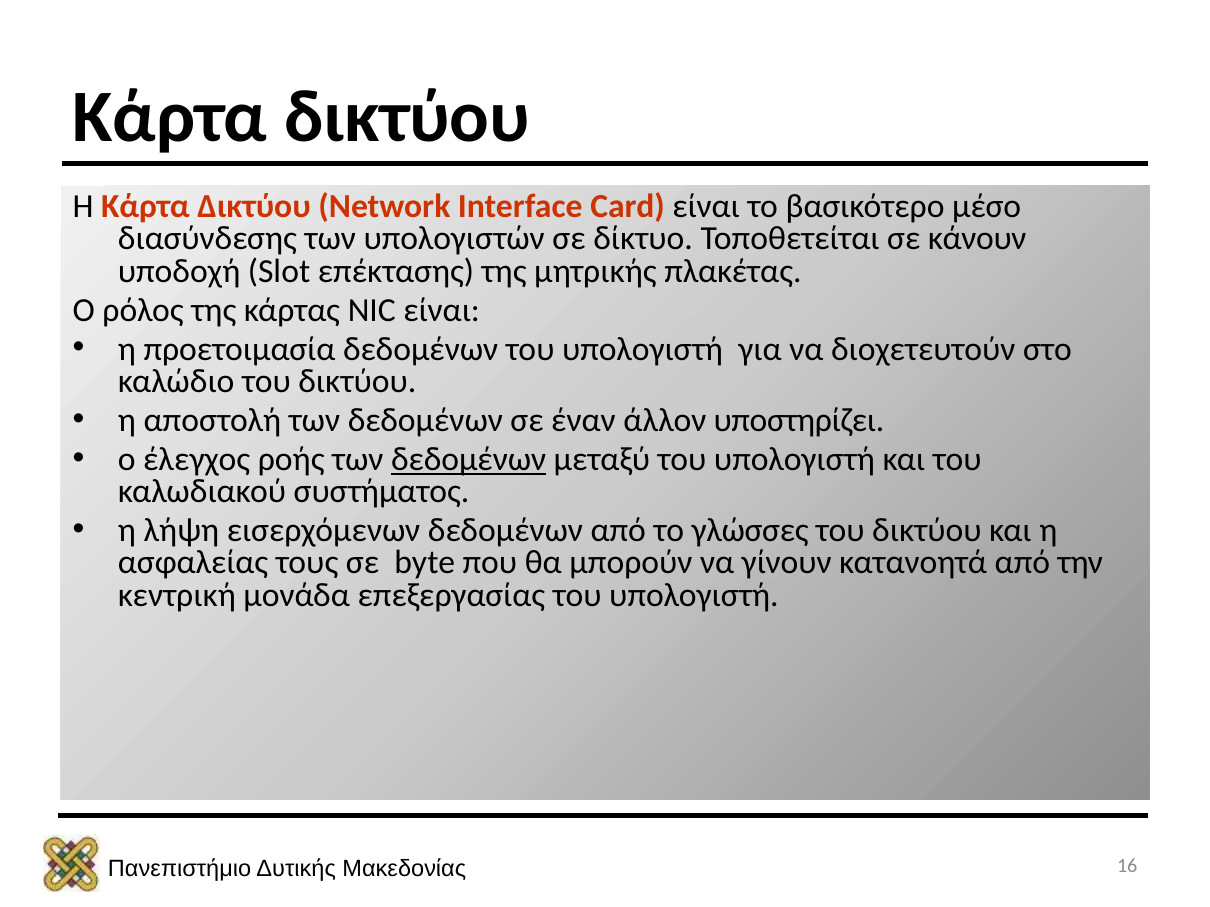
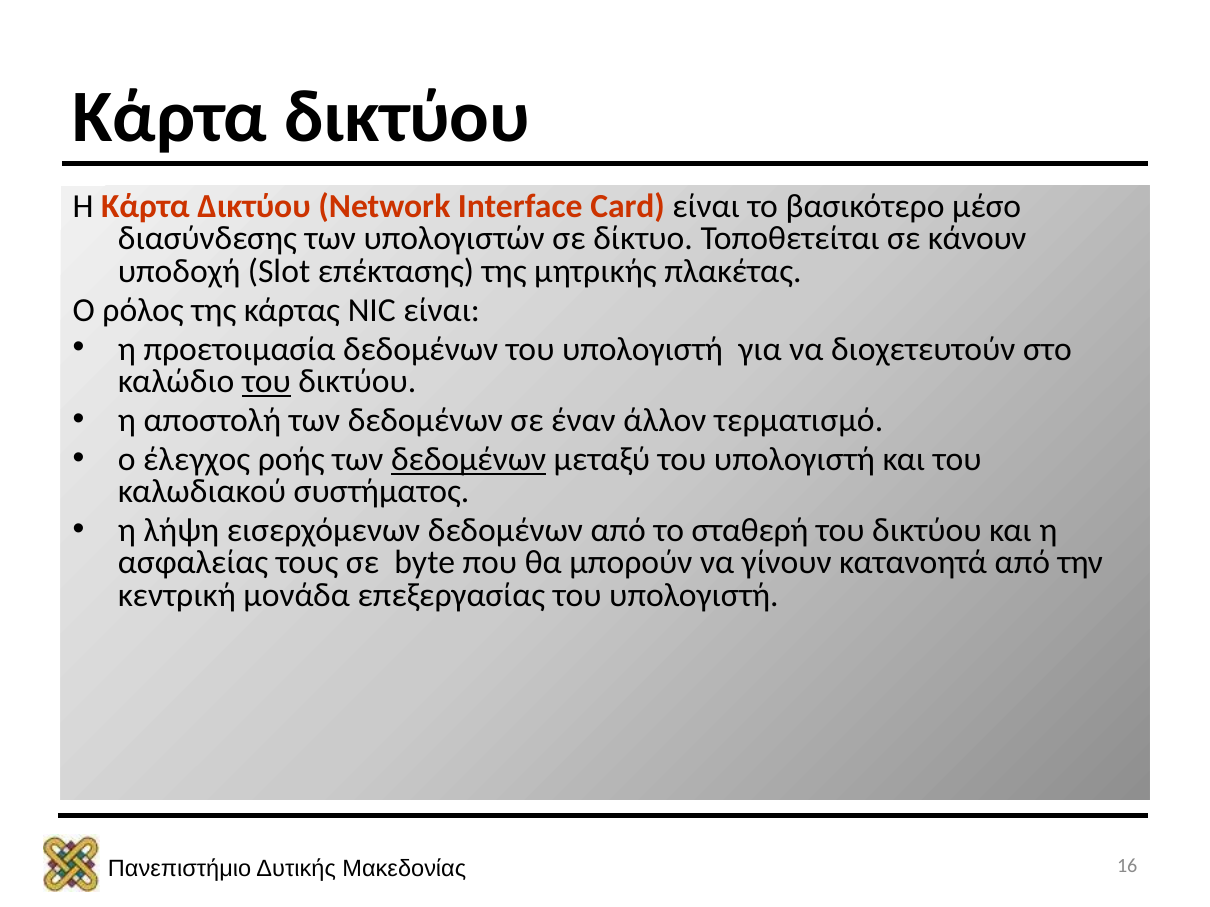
του underline: none -> present (266, 381)
υποστηρίζει: υποστηρίζει -> τερματισμό (799, 420)
γλώσσες: γλώσσες -> σταθερή (750, 531)
